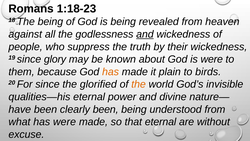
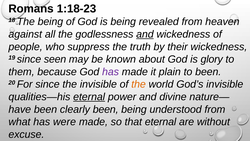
glory: glory -> seen (55, 59)
is were: were -> glory (212, 59)
has colour: orange -> purple (111, 72)
to birds: birds -> been (208, 72)
the glorified: glorified -> invisible (98, 84)
eternal underline: none -> present (89, 97)
